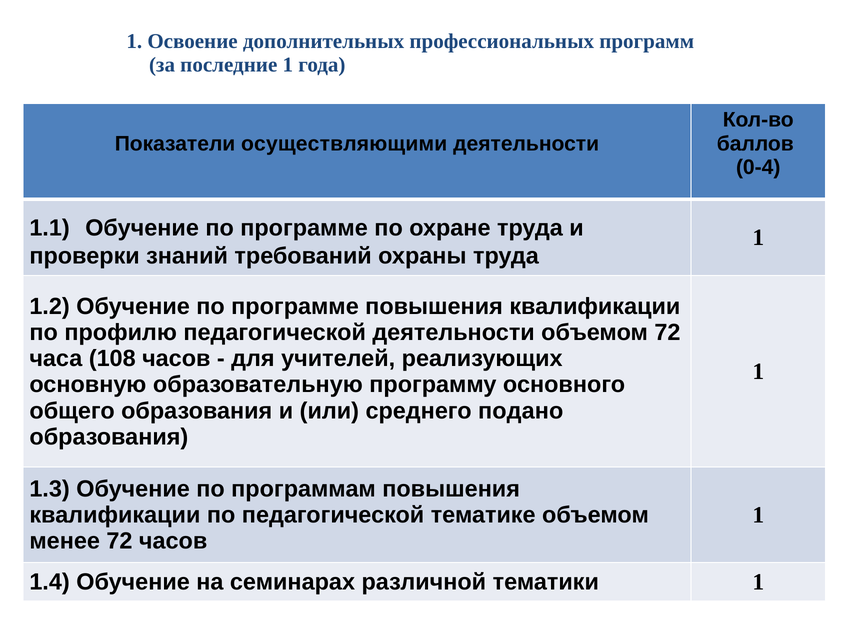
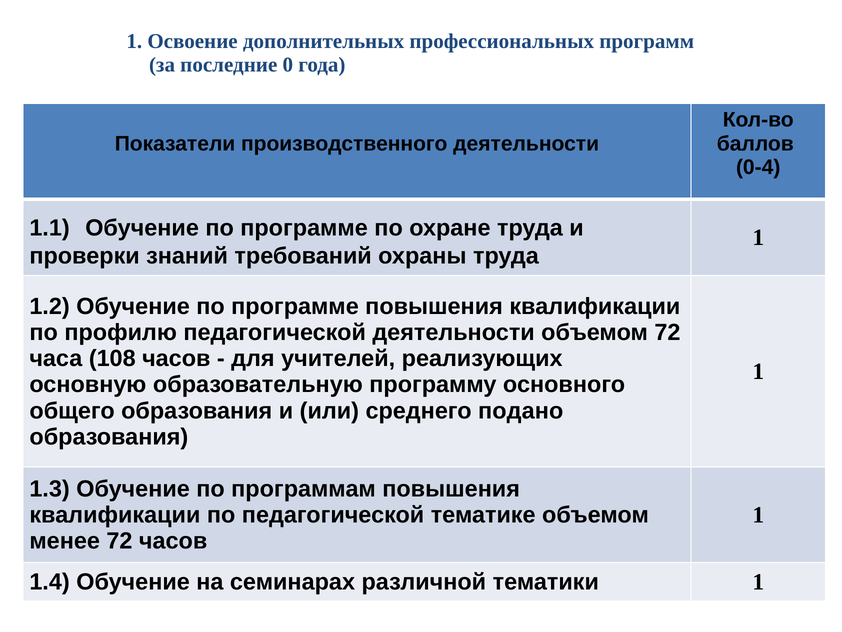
последние 1: 1 -> 0 (288, 65)
осуществляющими: осуществляющими -> производственного (344, 143)
